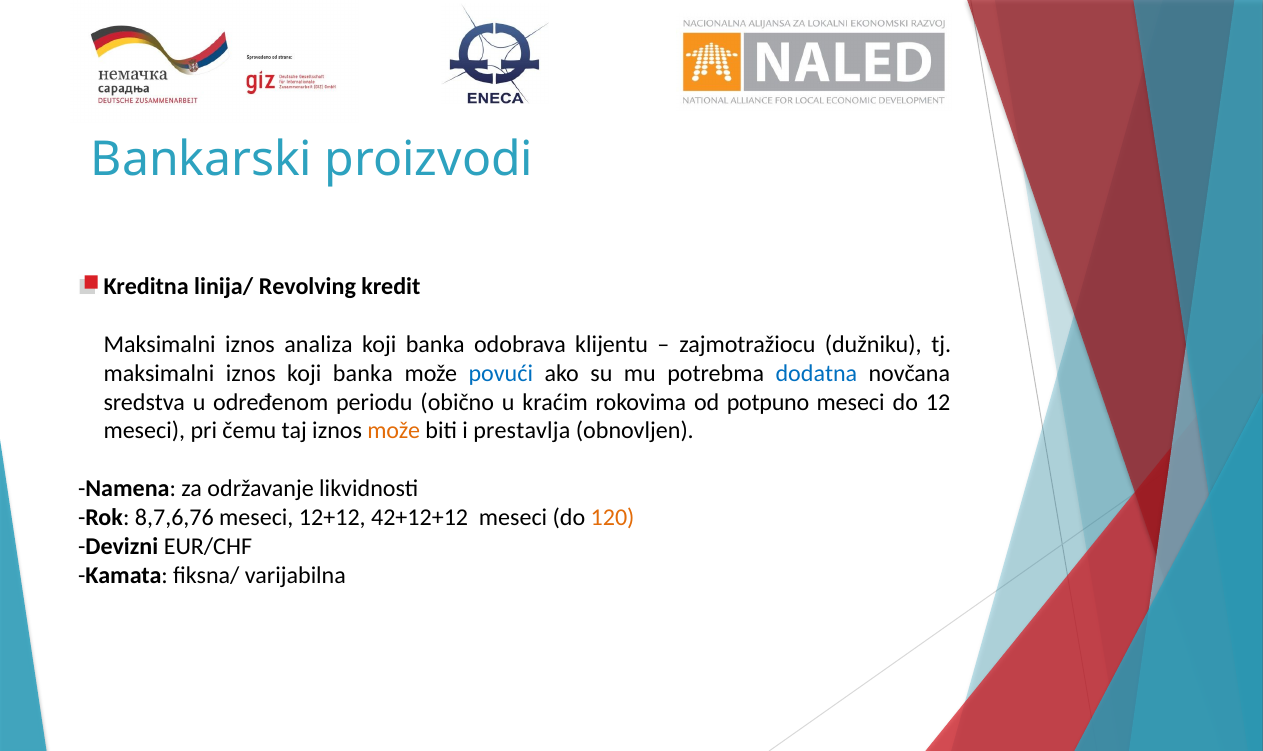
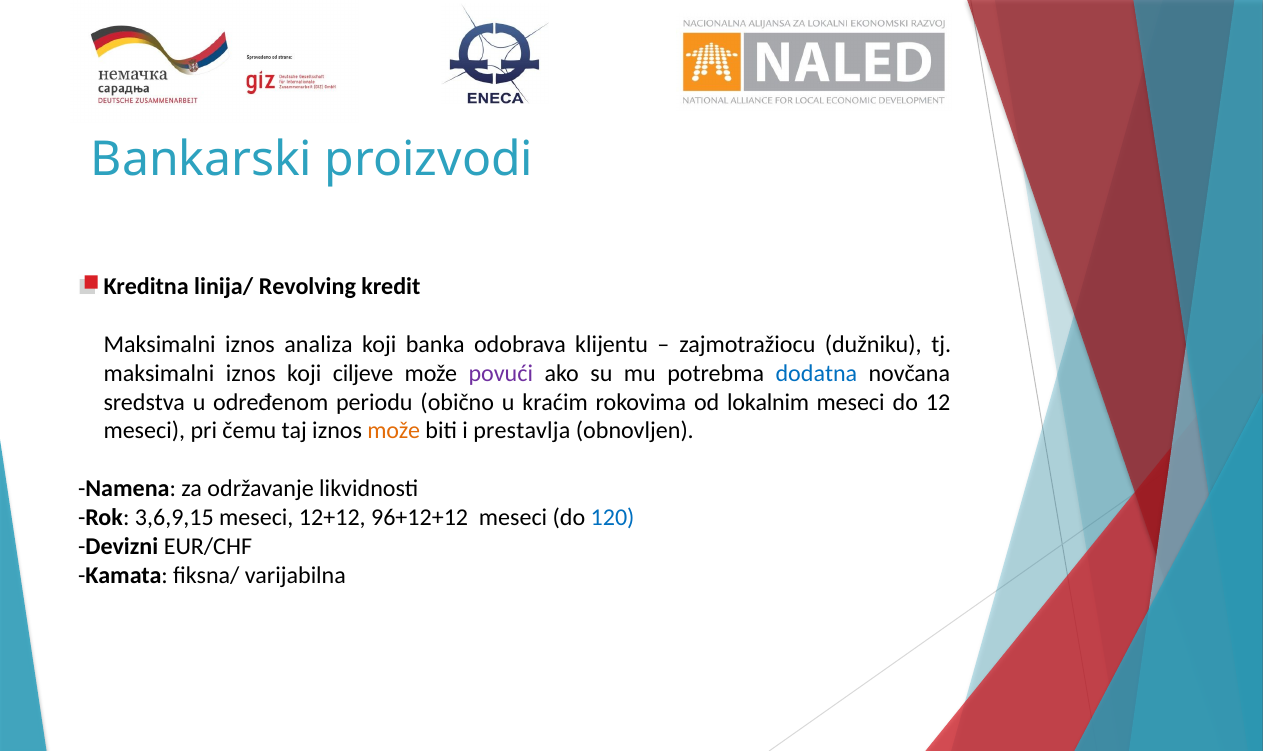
iznos koji banka: banka -> ciljeve (363, 373)
povući colour: blue -> purple (501, 373)
potpuno: potpuno -> lokalnim (768, 402)
8,7,6,76: 8,7,6,76 -> 3,6,9,15 (174, 517)
42+12+12: 42+12+12 -> 96+12+12 (420, 517)
120 colour: orange -> blue (613, 517)
